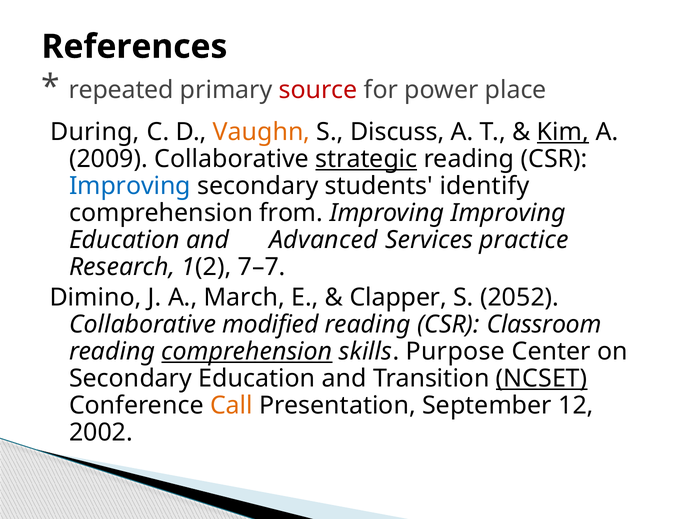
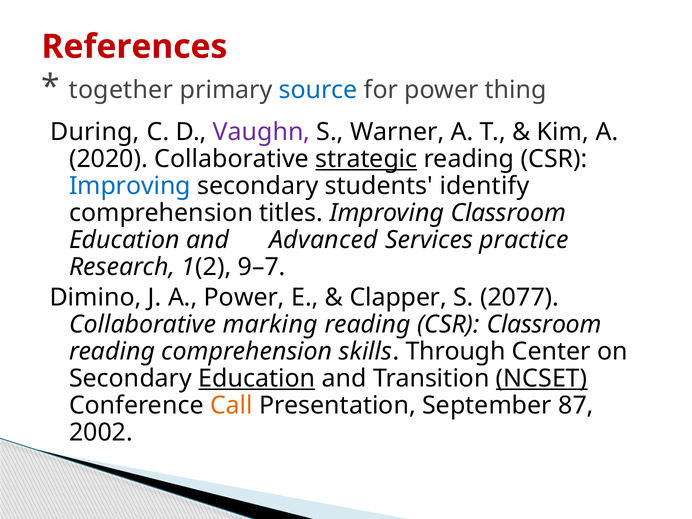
References colour: black -> red (134, 47)
repeated: repeated -> together (121, 90)
source colour: red -> blue (318, 90)
place: place -> thing (516, 90)
Vaughn colour: orange -> purple (262, 132)
Discuss: Discuss -> Warner (397, 132)
Kim underline: present -> none (563, 132)
2009: 2009 -> 2020 (109, 159)
from: from -> titles (291, 213)
Improving Improving: Improving -> Classroom (508, 213)
7–7: 7–7 -> 9–7 (262, 267)
A March: March -> Power (244, 298)
2052: 2052 -> 2077 (520, 298)
modified: modified -> marking (270, 324)
comprehension underline: present -> none (247, 351)
Purpose: Purpose -> Through (456, 351)
Education underline: none -> present (257, 378)
12: 12 -> 87 (576, 405)
